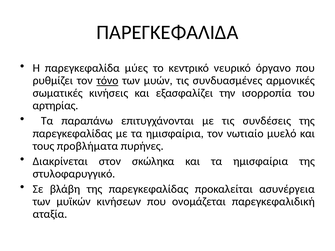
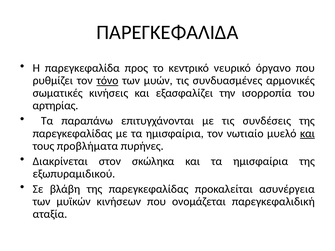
μύες: μύες -> προς (136, 68)
και underline: none -> present (307, 134)
στυλοφαρυγγικό: στυλοφαρυγγικό -> εξωπυραμιδικού (74, 174)
